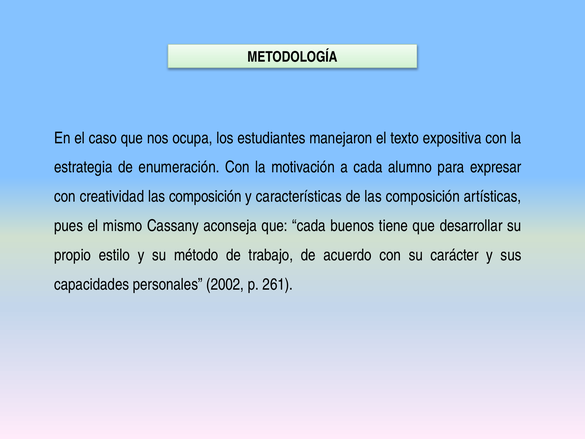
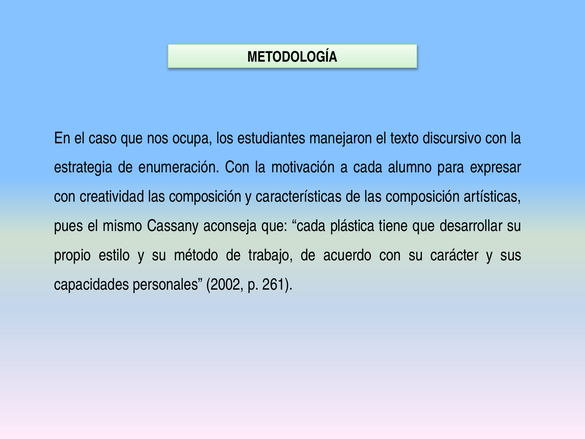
expositiva: expositiva -> discursivo (452, 138)
buenos: buenos -> plástica (352, 226)
